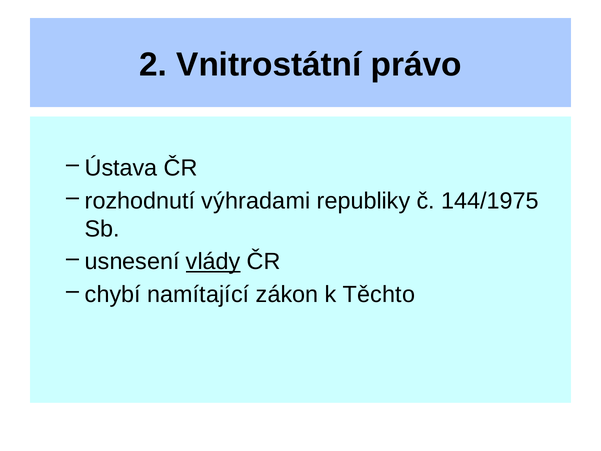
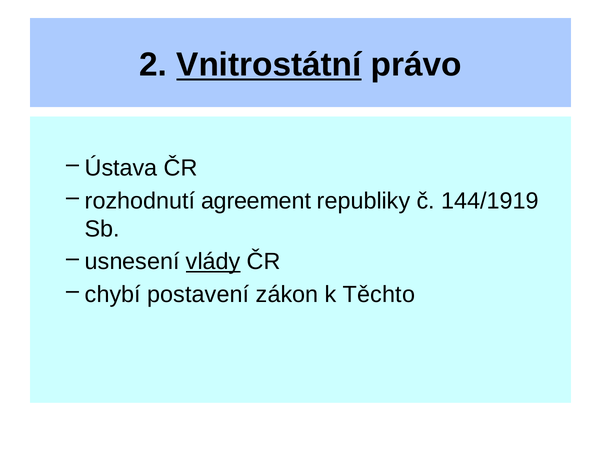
Vnitrostátní underline: none -> present (269, 65)
výhradami: výhradami -> agreement (256, 201)
144/1975: 144/1975 -> 144/1919 (490, 201)
namítající: namítající -> postavení (198, 294)
